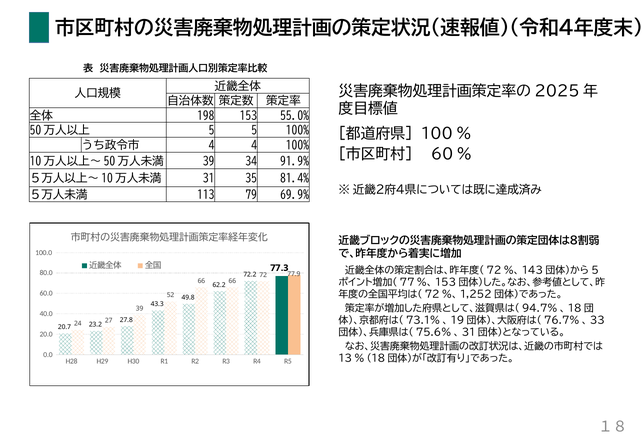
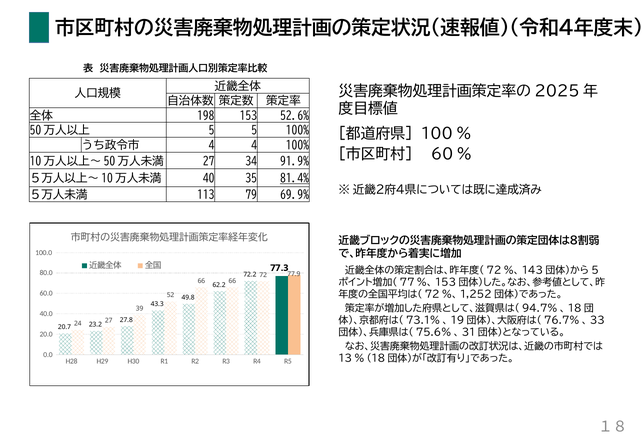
55.0%: 55.0% -> 52.6% (295, 116)
39: 39 -> 27 (209, 162)
31: 31 -> 40 (209, 179)
81.4% underline: none -> present (295, 179)
